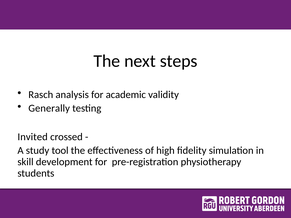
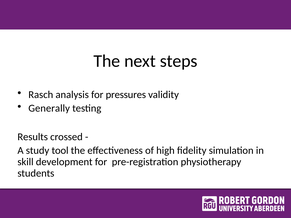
academic: academic -> pressures (126, 95)
Invited: Invited -> Results (33, 137)
